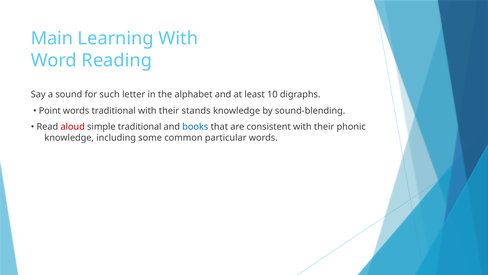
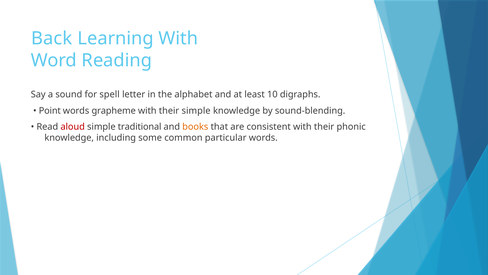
Main: Main -> Back (52, 38)
such: such -> spell (110, 94)
words traditional: traditional -> grapheme (114, 111)
their stands: stands -> simple (196, 111)
books colour: blue -> orange (195, 127)
